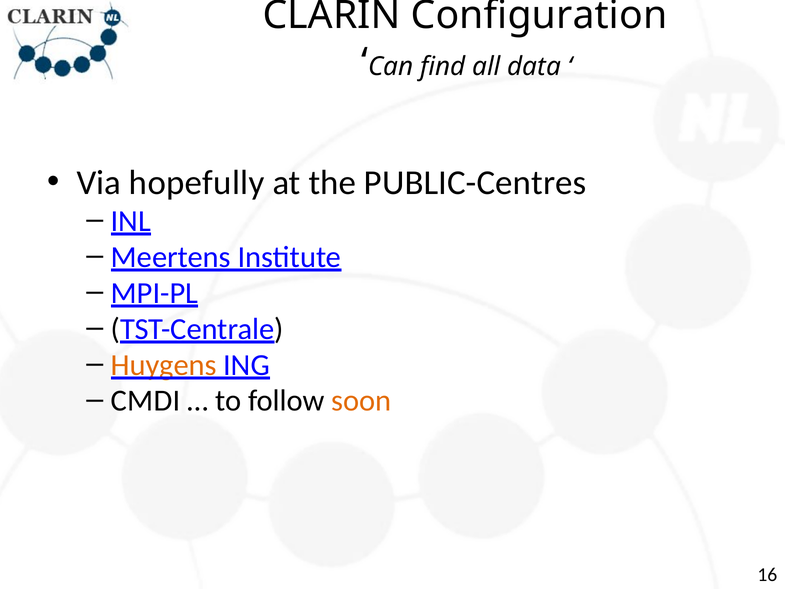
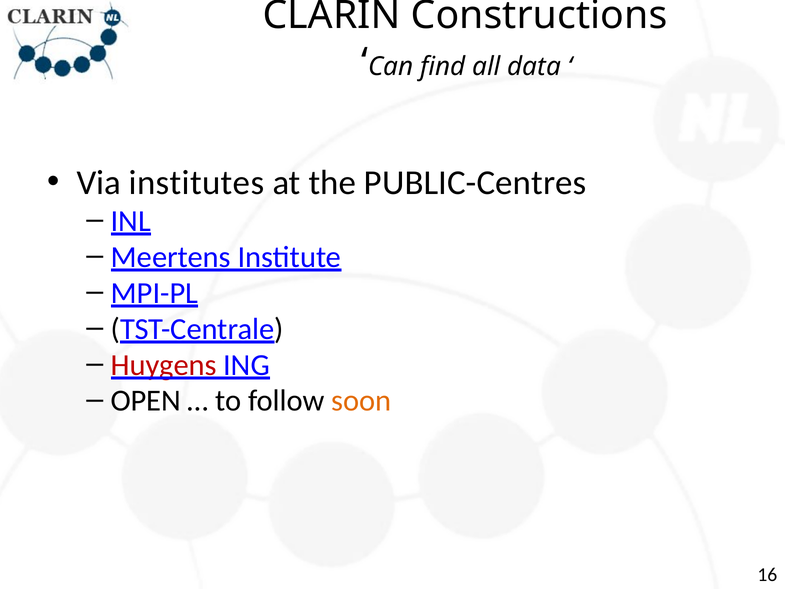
Configuration: Configuration -> Constructions (539, 15)
hopefully: hopefully -> institutes (197, 183)
Huygens colour: orange -> red (164, 365)
CMDI: CMDI -> OPEN (146, 400)
